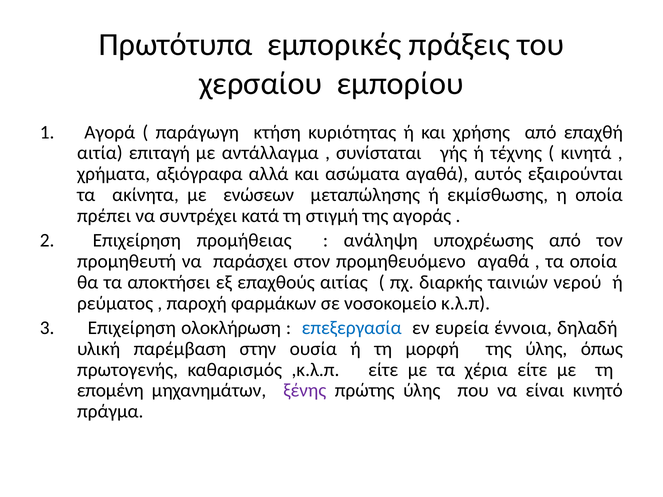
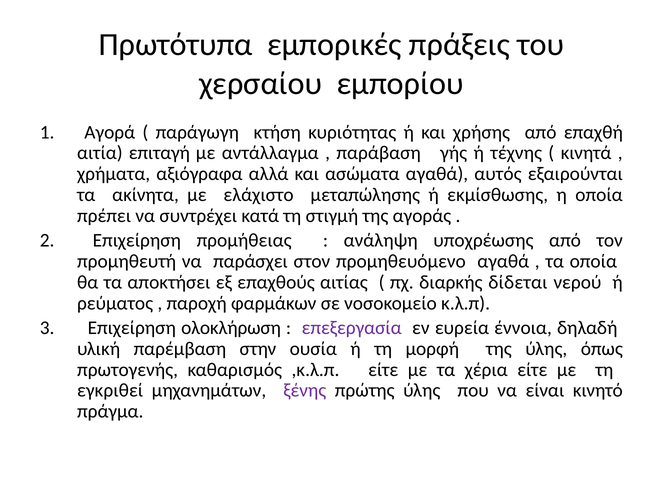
συνίσταται: συνίσταται -> παράβαση (379, 153)
ενώσεων: ενώσεων -> ελάχιστο (259, 195)
ταινιών: ταινιών -> δίδεται (518, 282)
επεξεργασία colour: blue -> purple (352, 328)
επομένη: επομένη -> εγκριθεί (110, 391)
